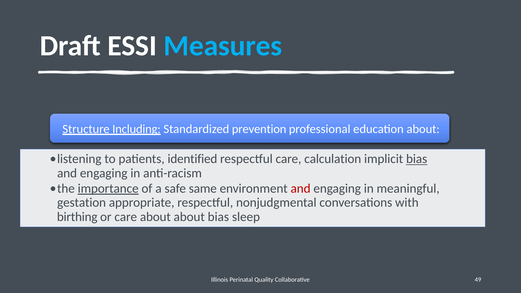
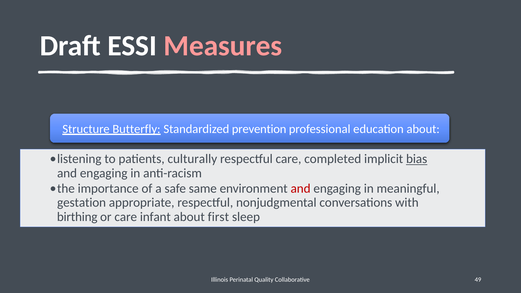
Measures colour: light blue -> pink (223, 46)
Including: Including -> Butterfly (136, 129)
identified: identified -> culturally (192, 159)
calculation: calculation -> completed (333, 159)
importance underline: present -> none (108, 189)
care about: about -> infant (155, 217)
about bias: bias -> first (218, 217)
